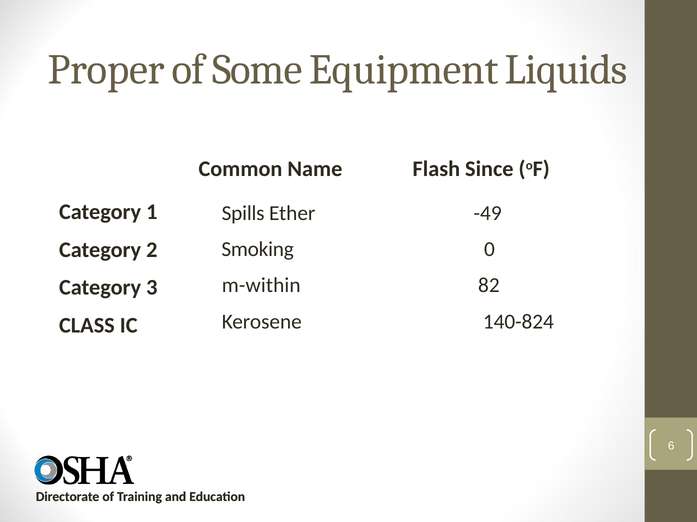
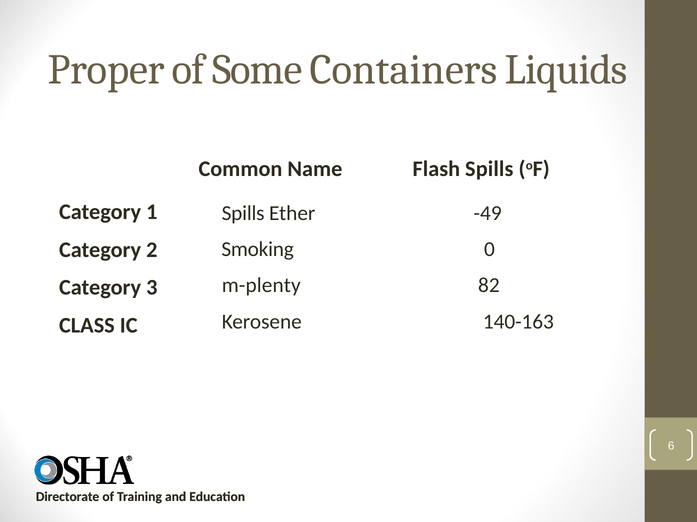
Equipment: Equipment -> Containers (404, 70)
Flash Since: Since -> Spills (489, 169)
m-within: m-within -> m-plenty (261, 286)
140-824: 140-824 -> 140-163 (518, 322)
